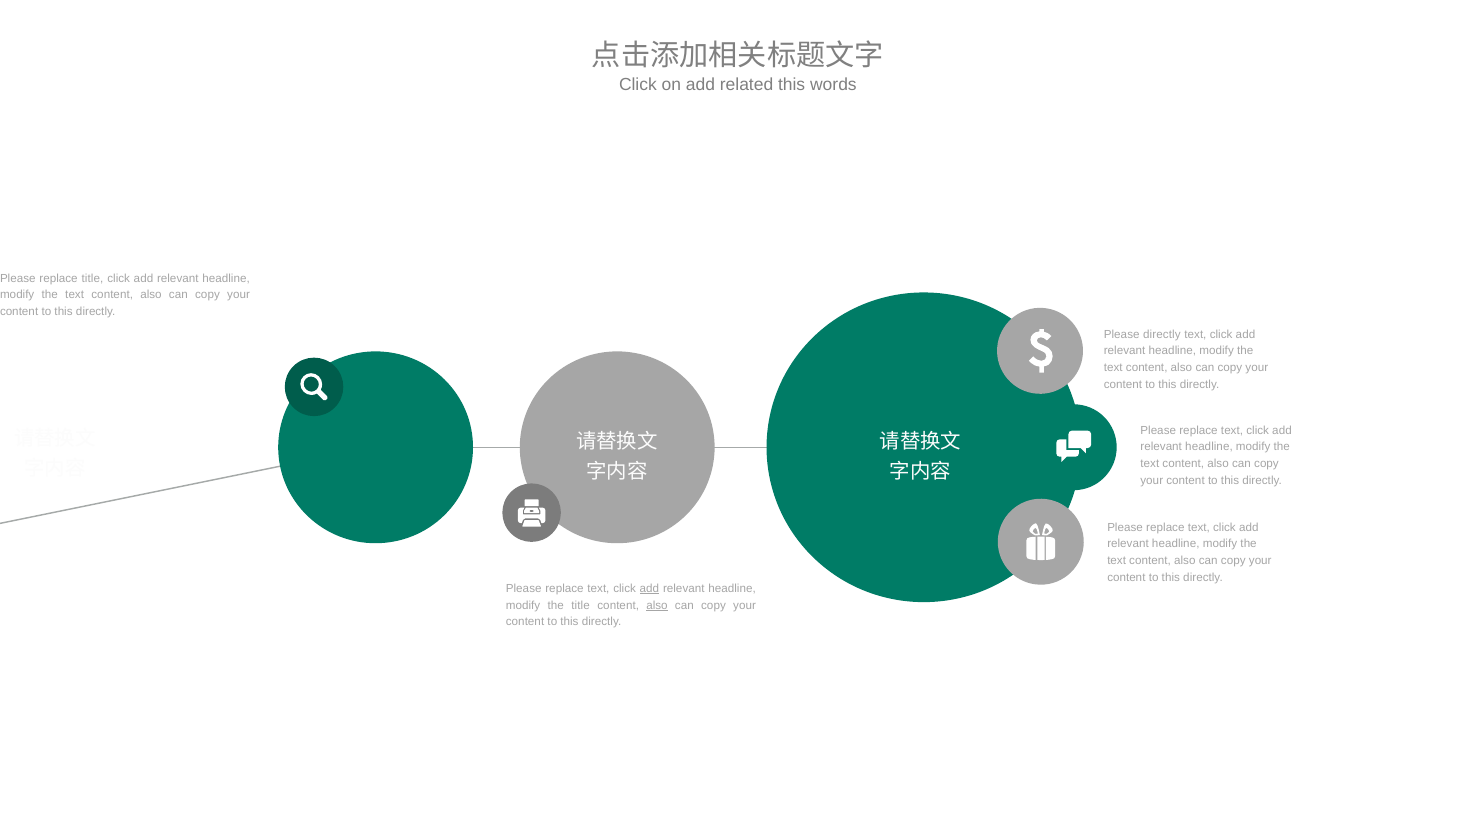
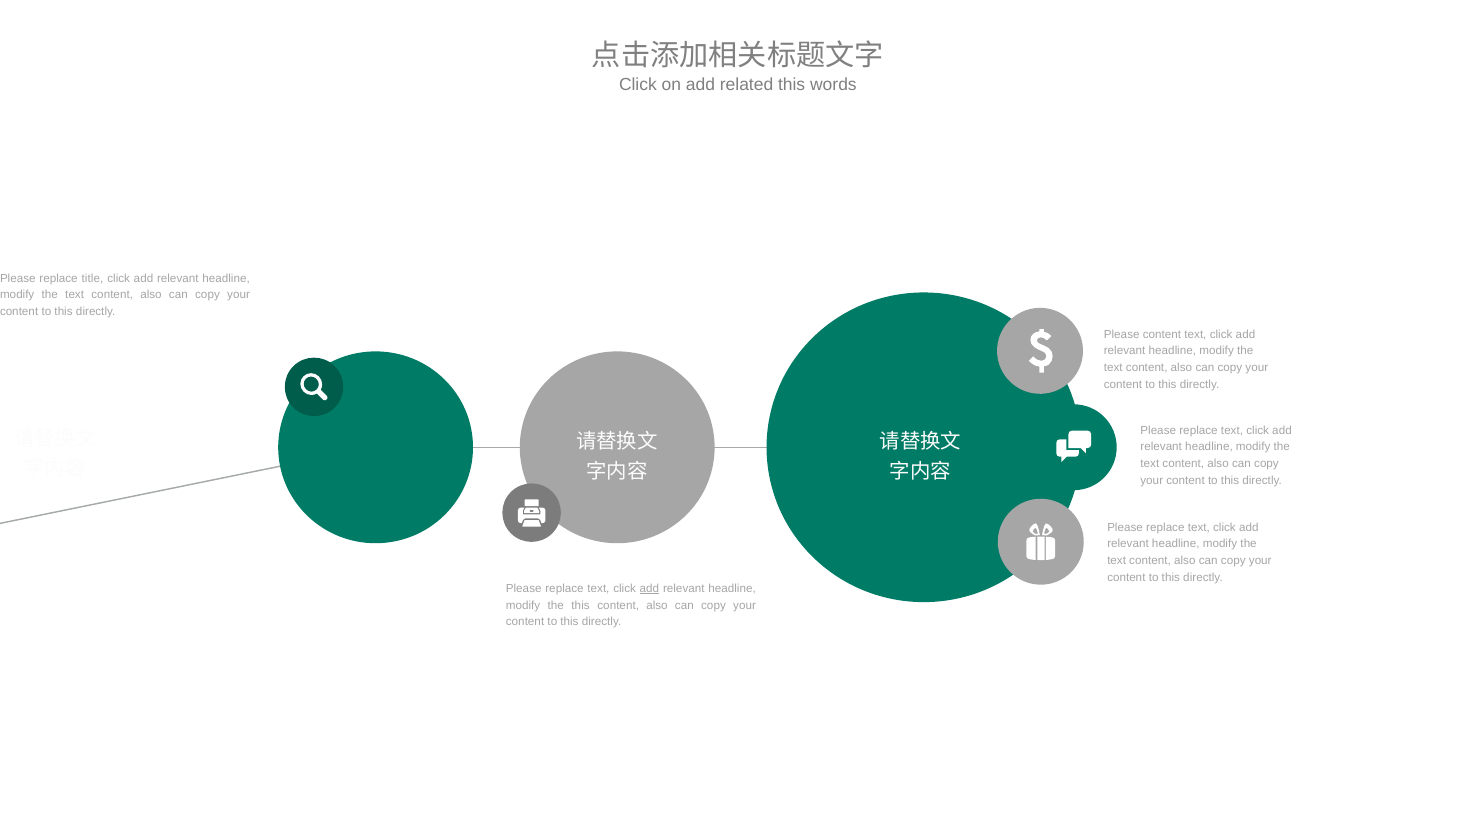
Please directly: directly -> content (1162, 335)
the title: title -> this (581, 605)
also underline: present -> none (657, 605)
